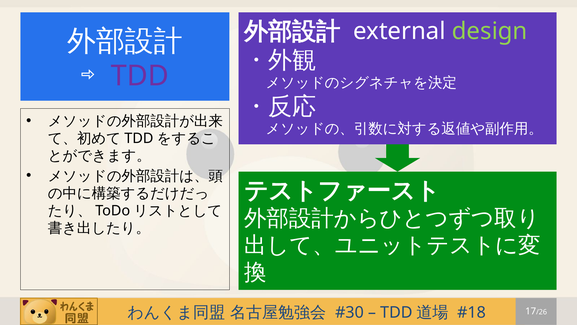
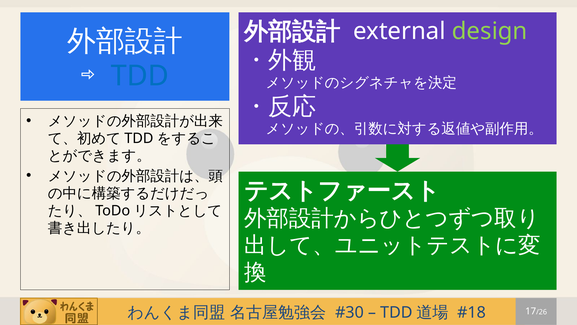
TDD colour: purple -> blue (140, 76)
